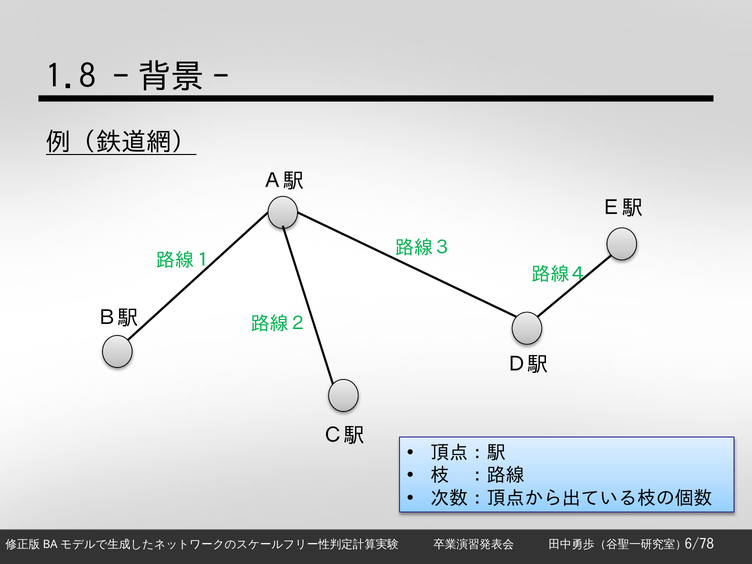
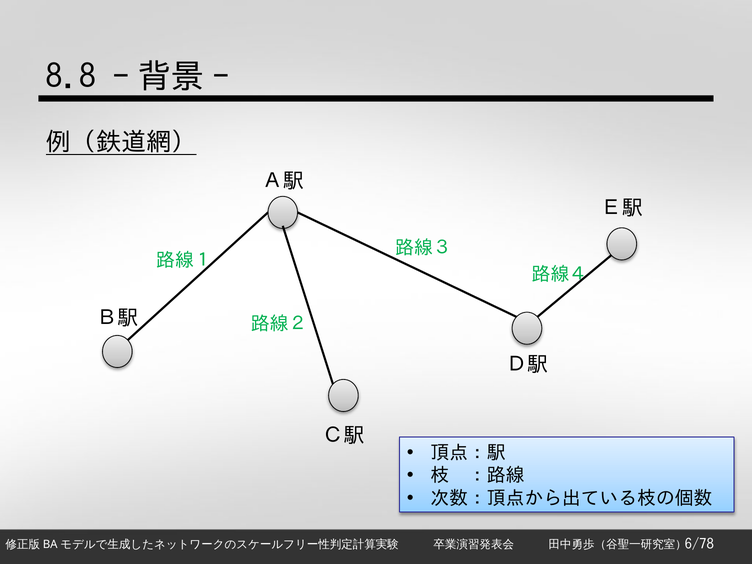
1.8: 1.8 -> 8.8 (71, 77)
